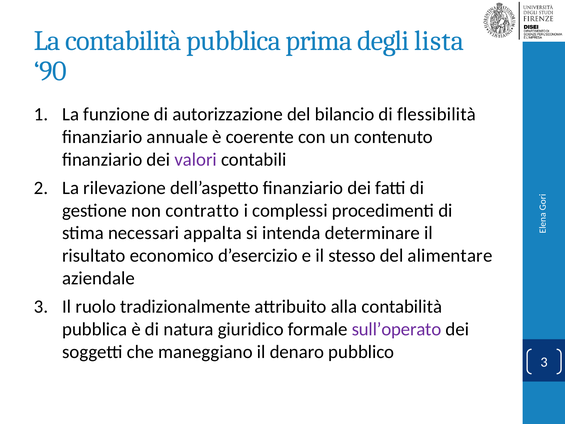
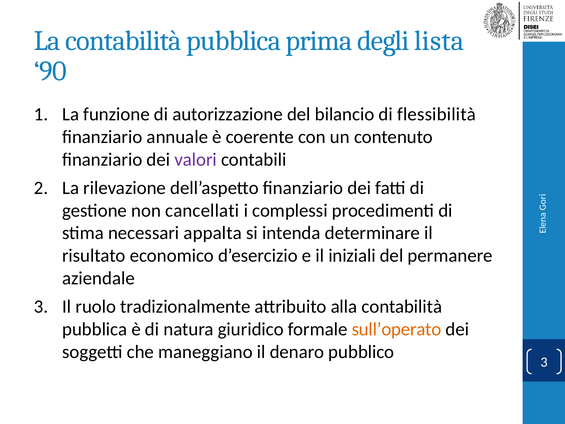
contratto: contratto -> cancellati (202, 210)
stesso: stesso -> iniziali (352, 256)
alimentare: alimentare -> permanere (450, 256)
sull’operato colour: purple -> orange (397, 329)
